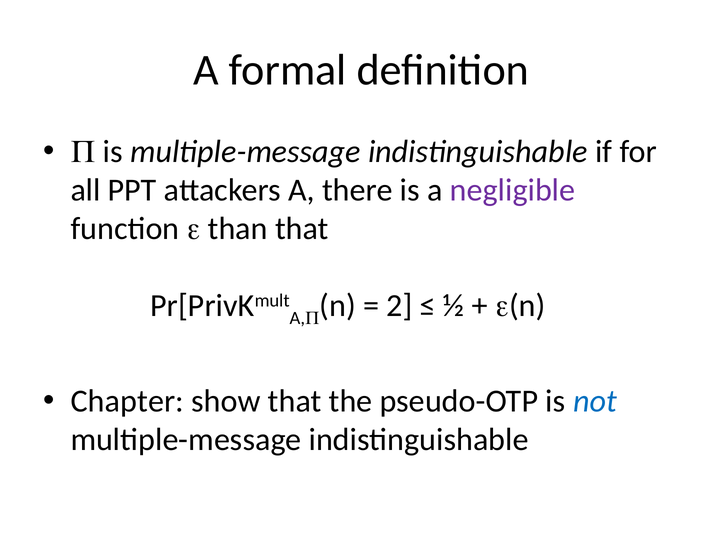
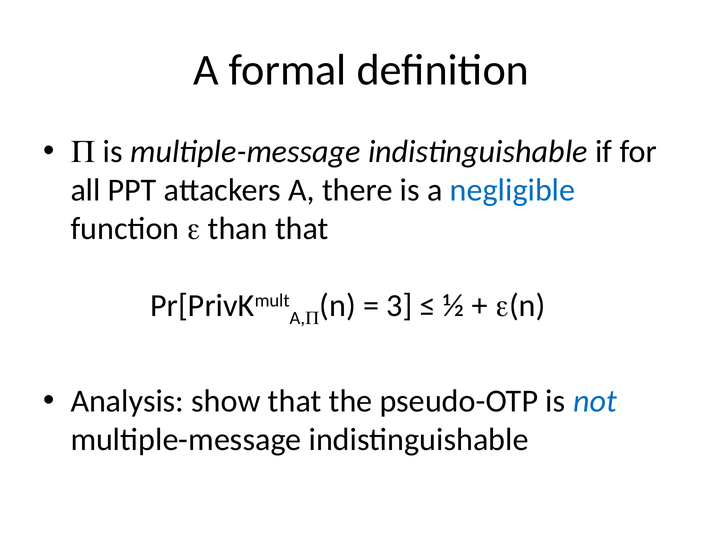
negligible colour: purple -> blue (513, 190)
2: 2 -> 3 (399, 306)
Chapter: Chapter -> Analysis (127, 401)
